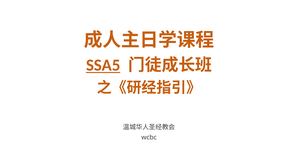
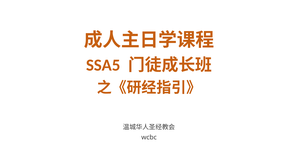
SSA5 underline: present -> none (103, 65)
